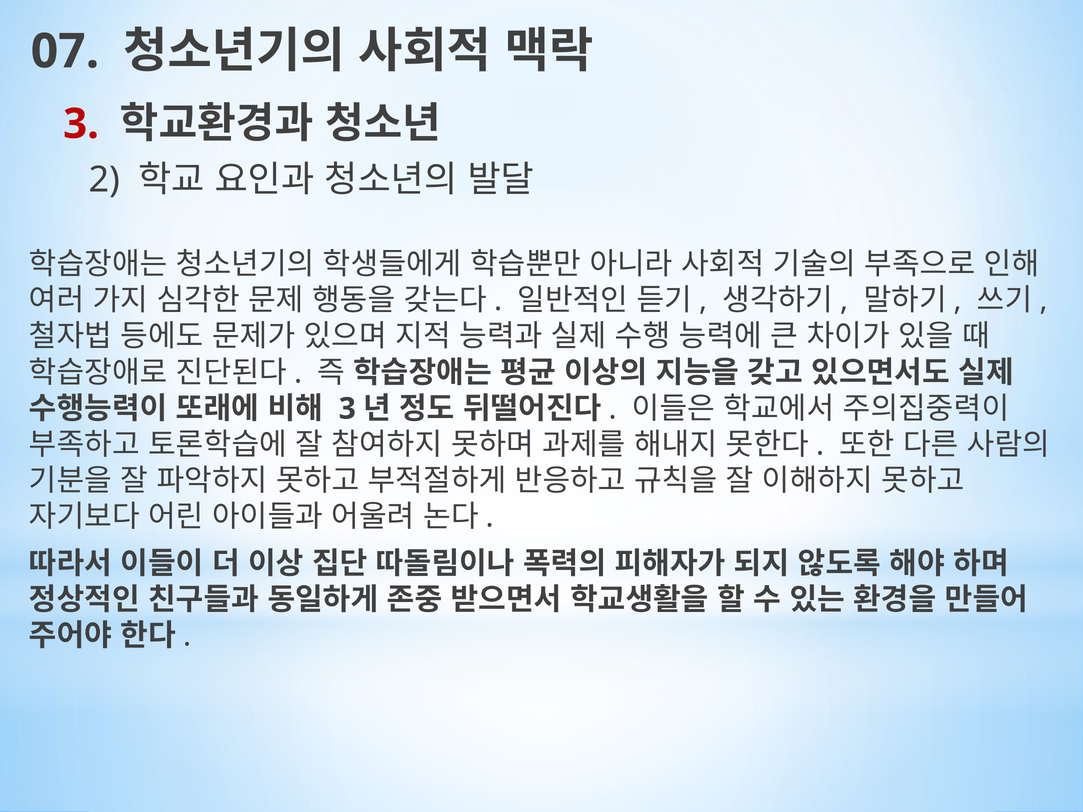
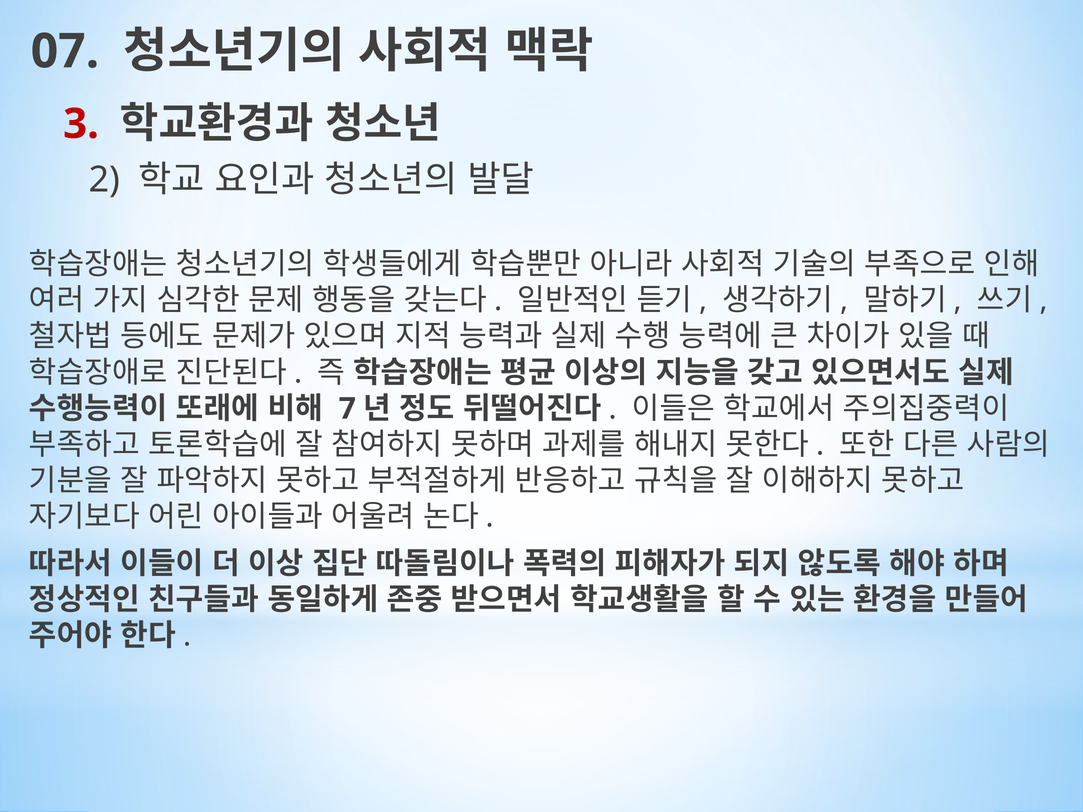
3: 3 -> 7 (347, 409)
